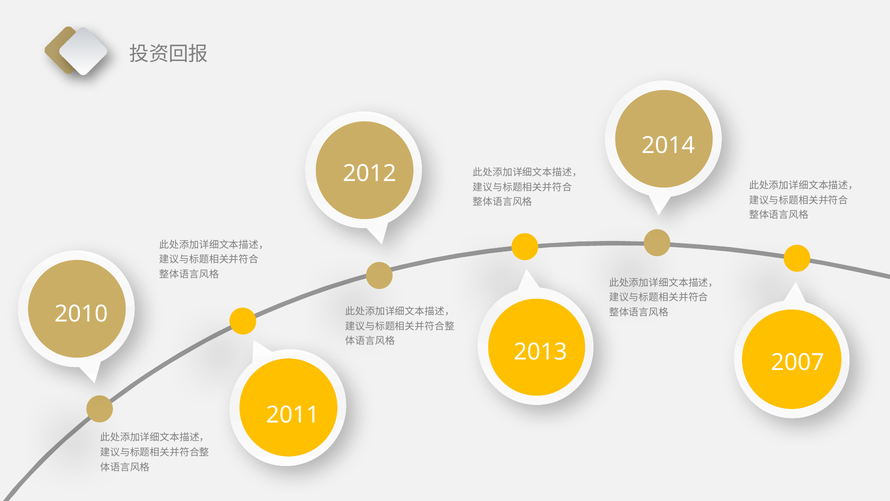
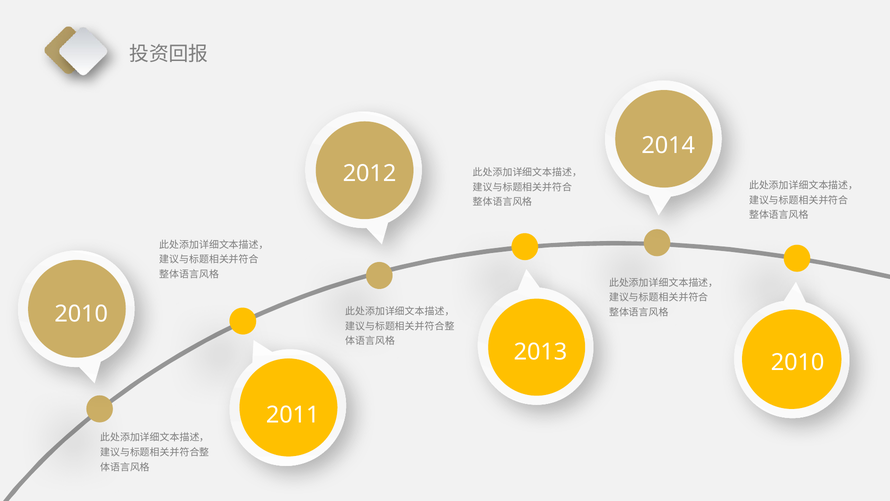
2007: 2007 -> 2010 (798, 362)
